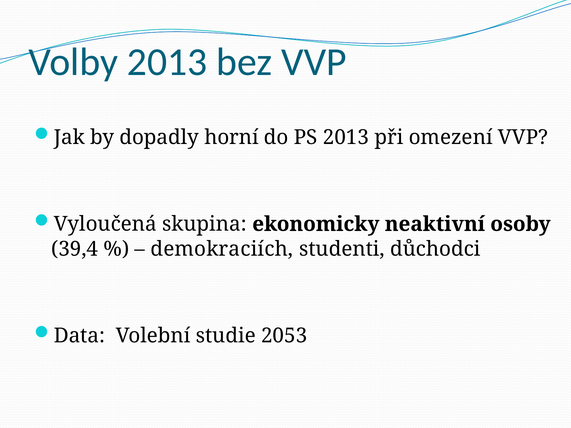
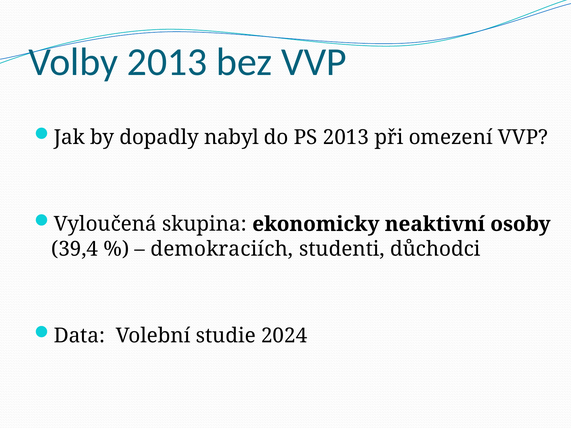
horní: horní -> nabyl (232, 138)
2053: 2053 -> 2024 (284, 336)
